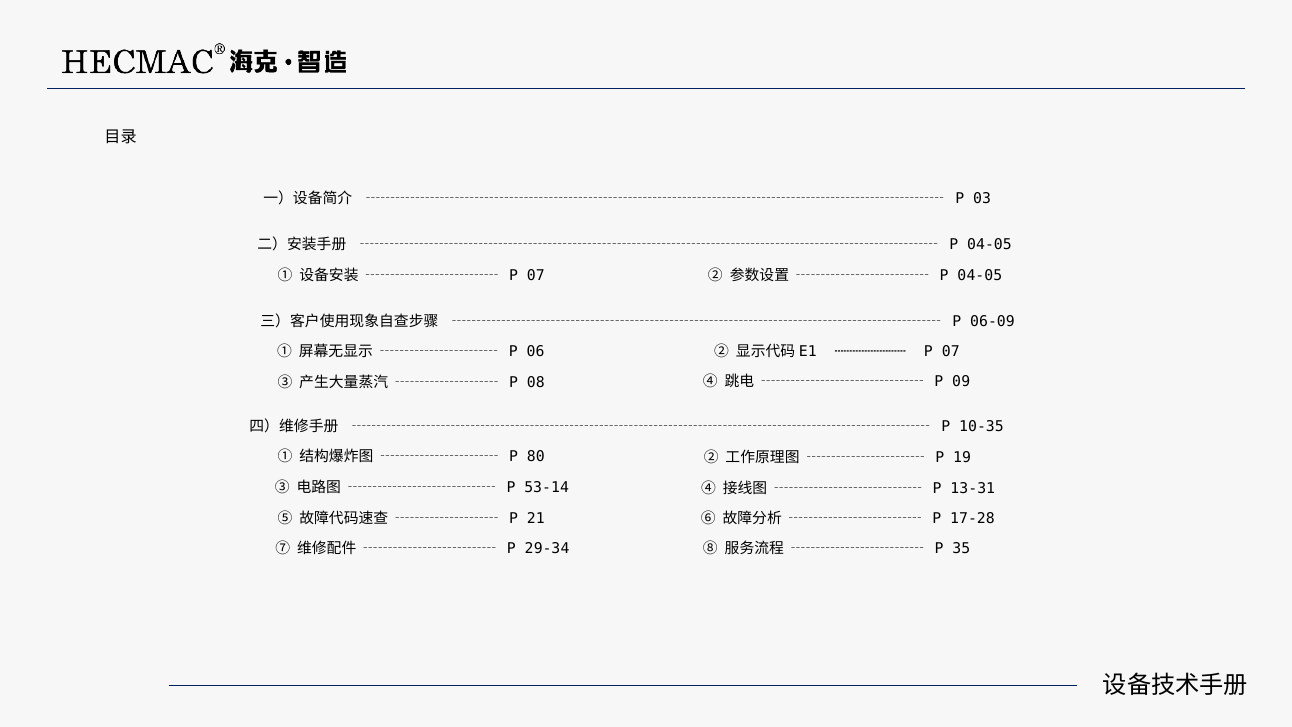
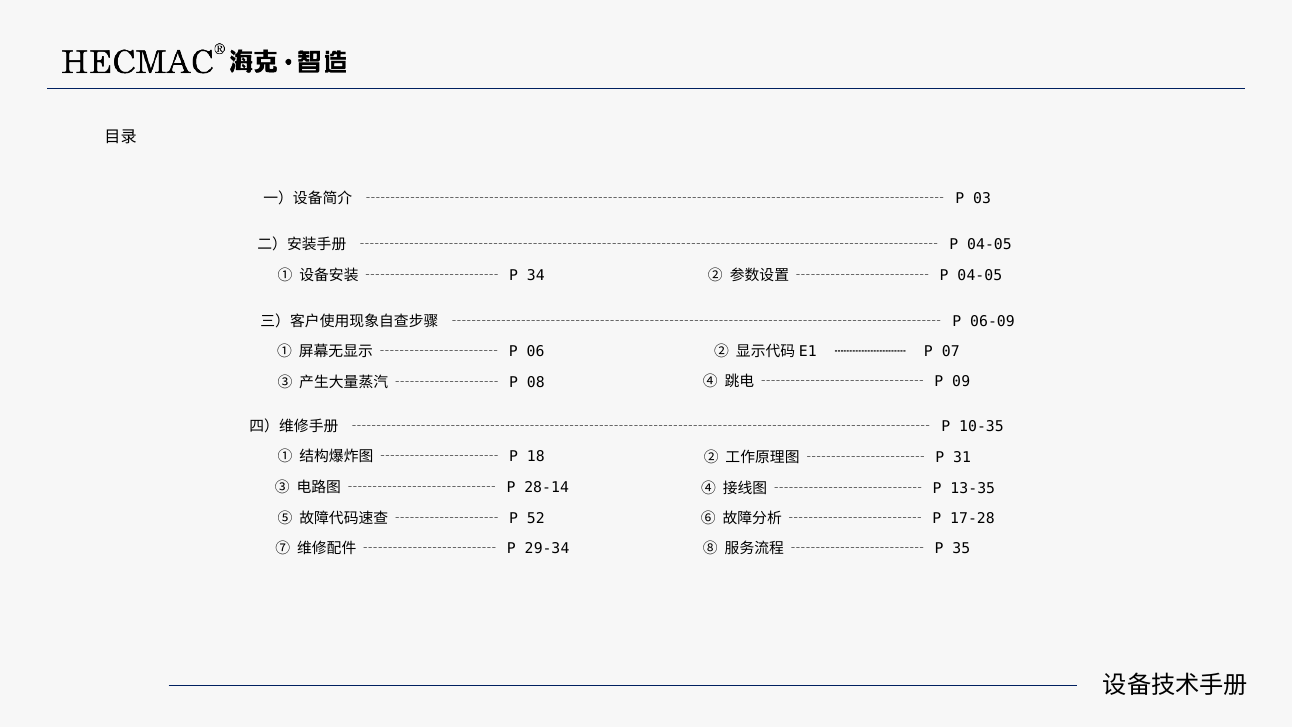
07: 07 -> 34 (536, 275)
80: 80 -> 18 (536, 457)
19: 19 -> 31 (962, 457)
53-14: 53-14 -> 28-14 (547, 488)
13-31: 13-31 -> 13-35 (973, 488)
21: 21 -> 52 (536, 519)
